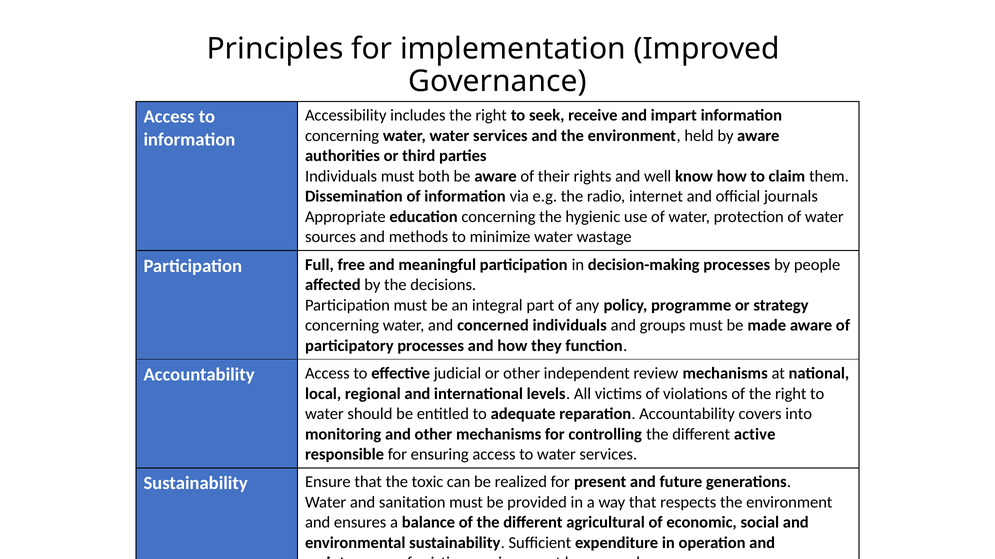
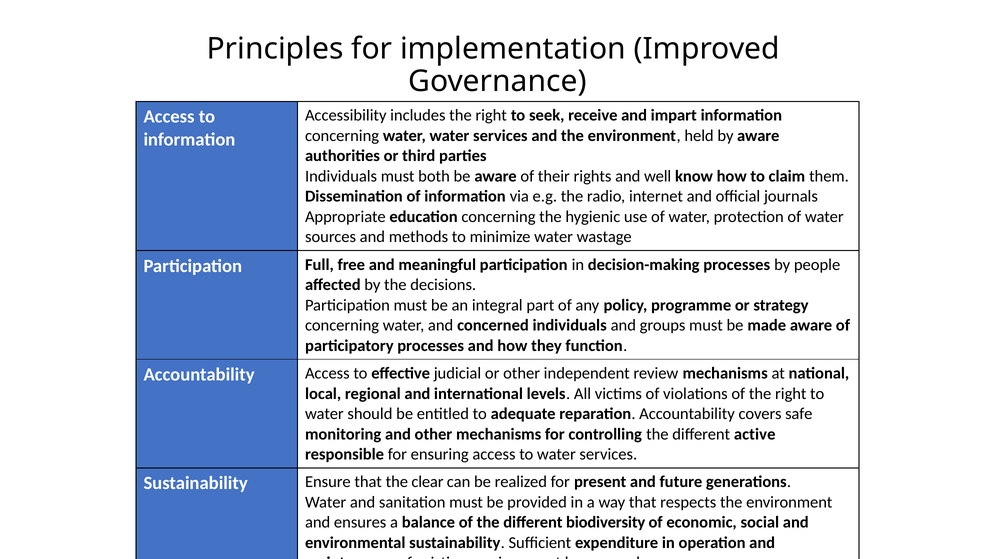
into: into -> safe (799, 414)
toxic: toxic -> clear (427, 483)
agricultural: agricultural -> biodiversity (606, 523)
